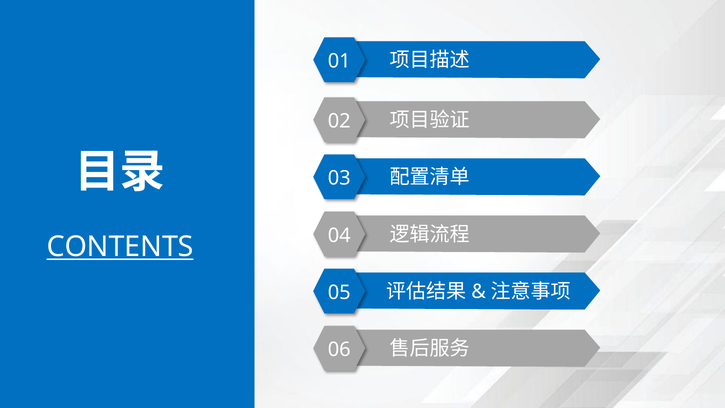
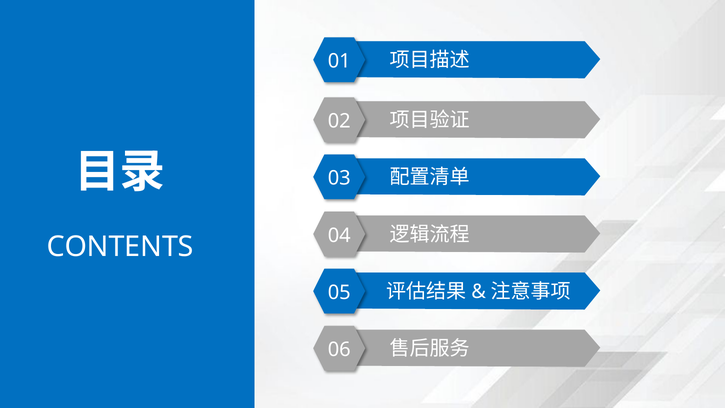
CONTENTS underline: present -> none (120, 247)
